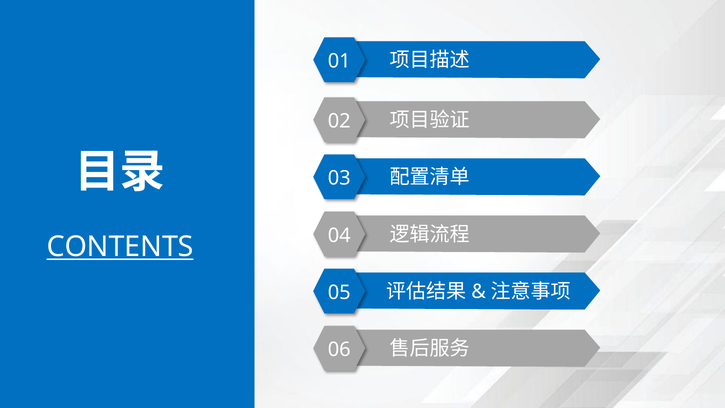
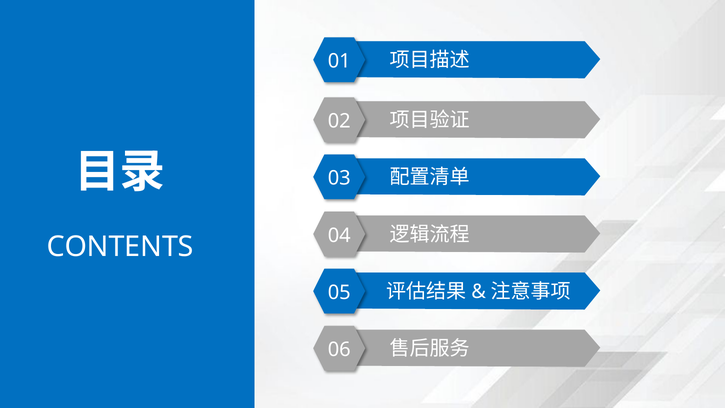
CONTENTS underline: present -> none (120, 247)
